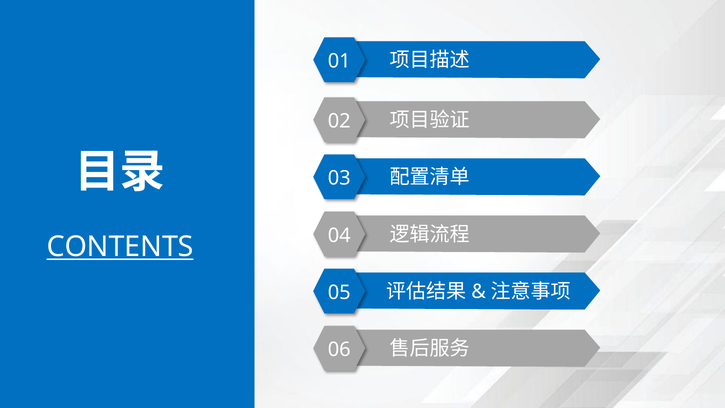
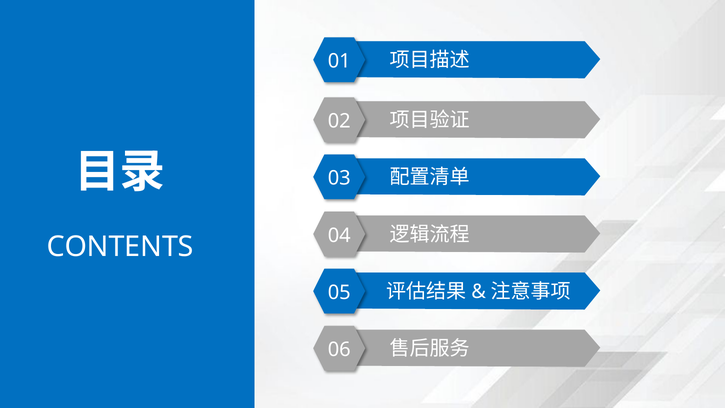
CONTENTS underline: present -> none (120, 247)
